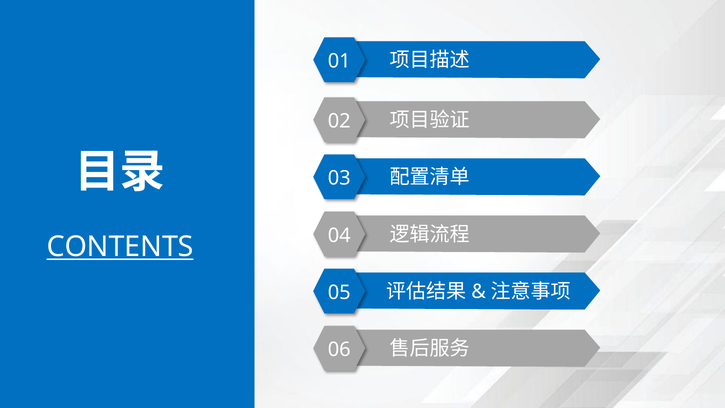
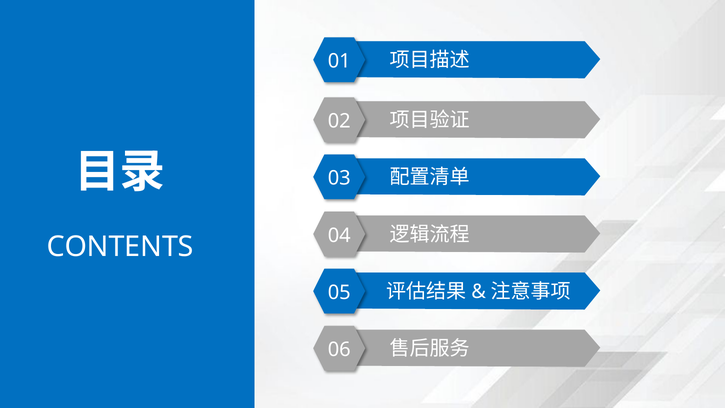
CONTENTS underline: present -> none (120, 247)
